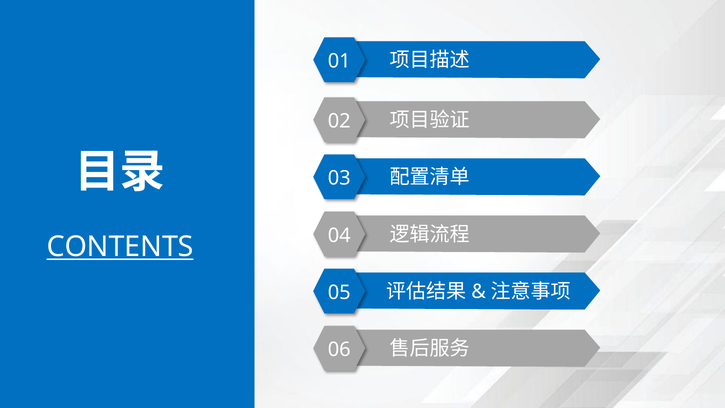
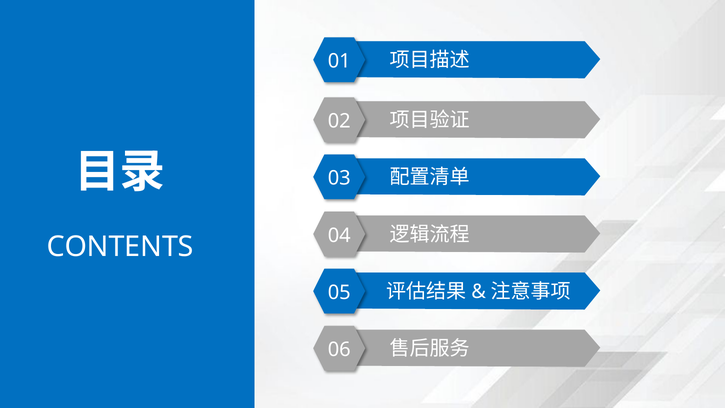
CONTENTS underline: present -> none (120, 247)
